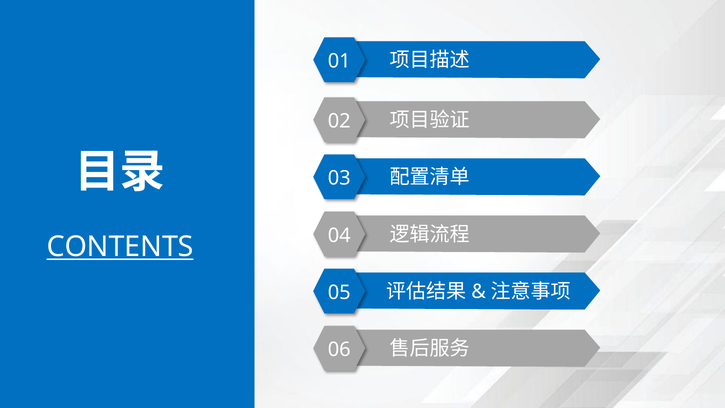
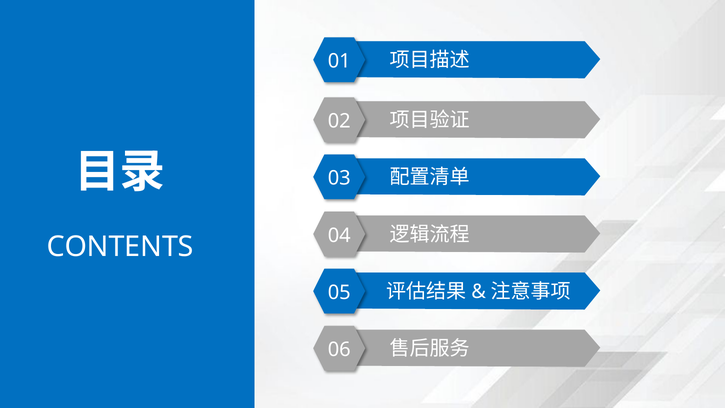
CONTENTS underline: present -> none (120, 247)
